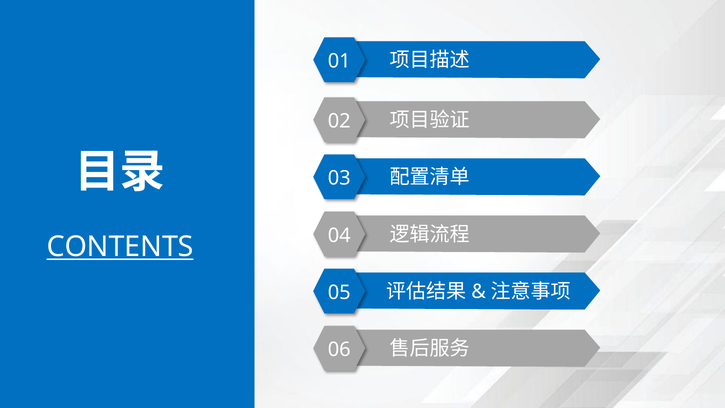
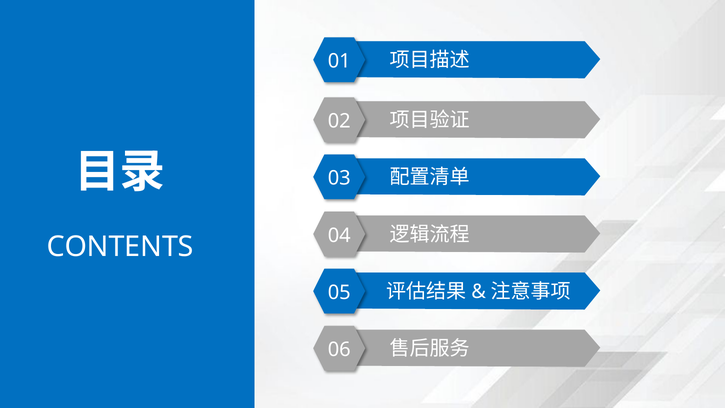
CONTENTS underline: present -> none (120, 247)
